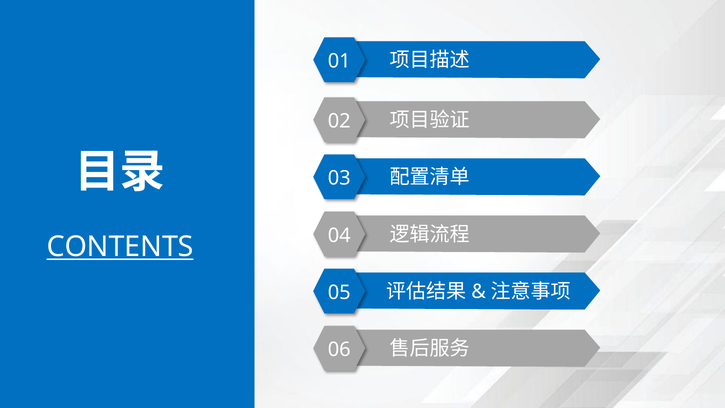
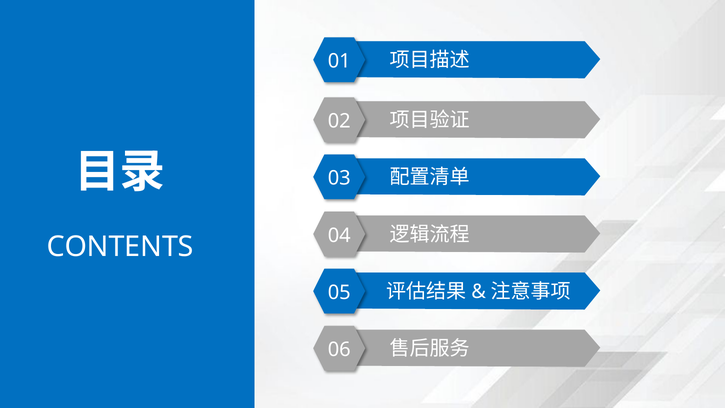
CONTENTS underline: present -> none (120, 247)
